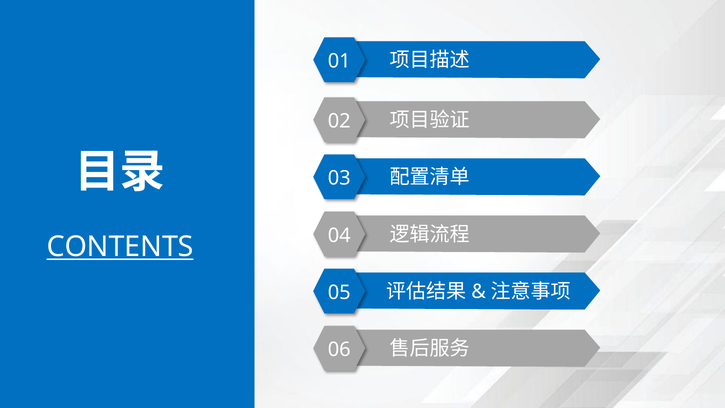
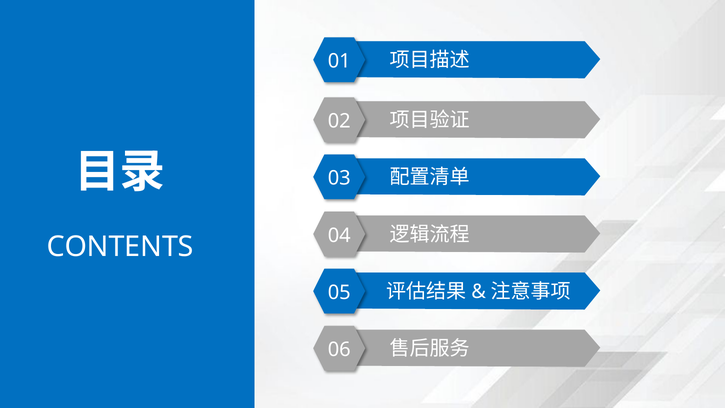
CONTENTS underline: present -> none (120, 247)
